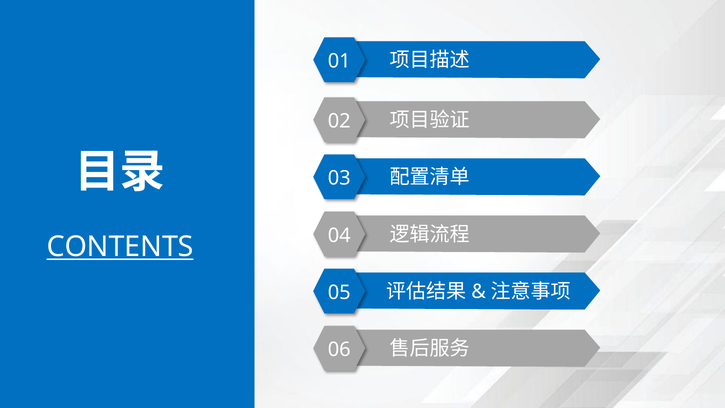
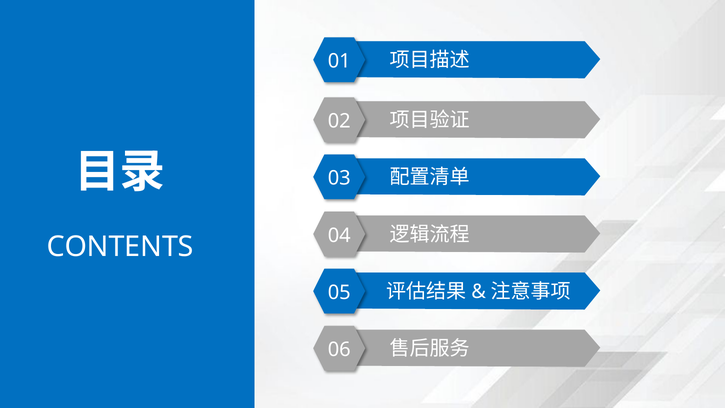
CONTENTS underline: present -> none (120, 247)
